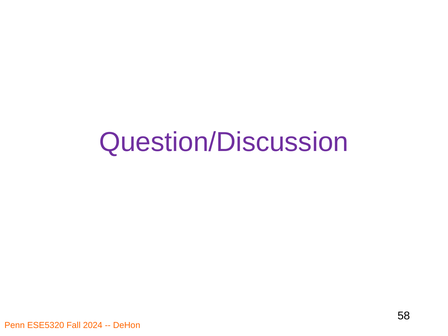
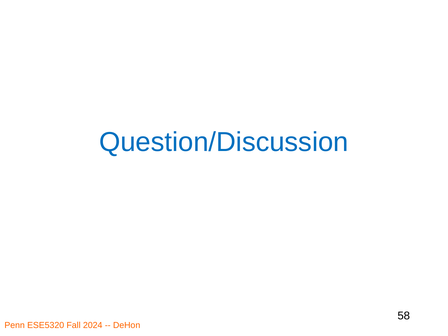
Question/Discussion colour: purple -> blue (224, 142)
